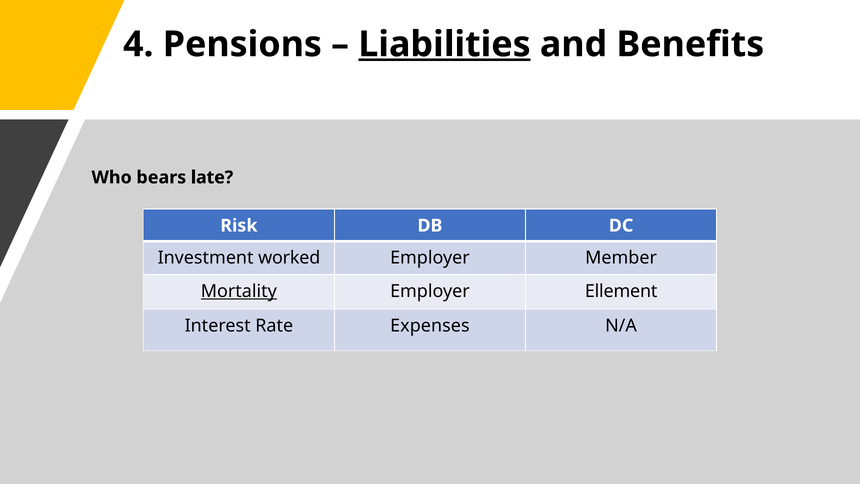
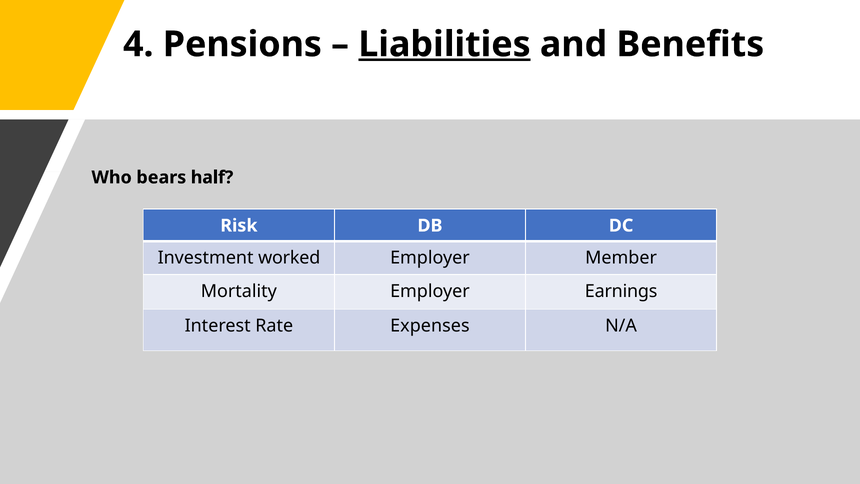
late: late -> half (212, 177)
Mortality underline: present -> none (239, 291)
Ellement: Ellement -> Earnings (621, 291)
